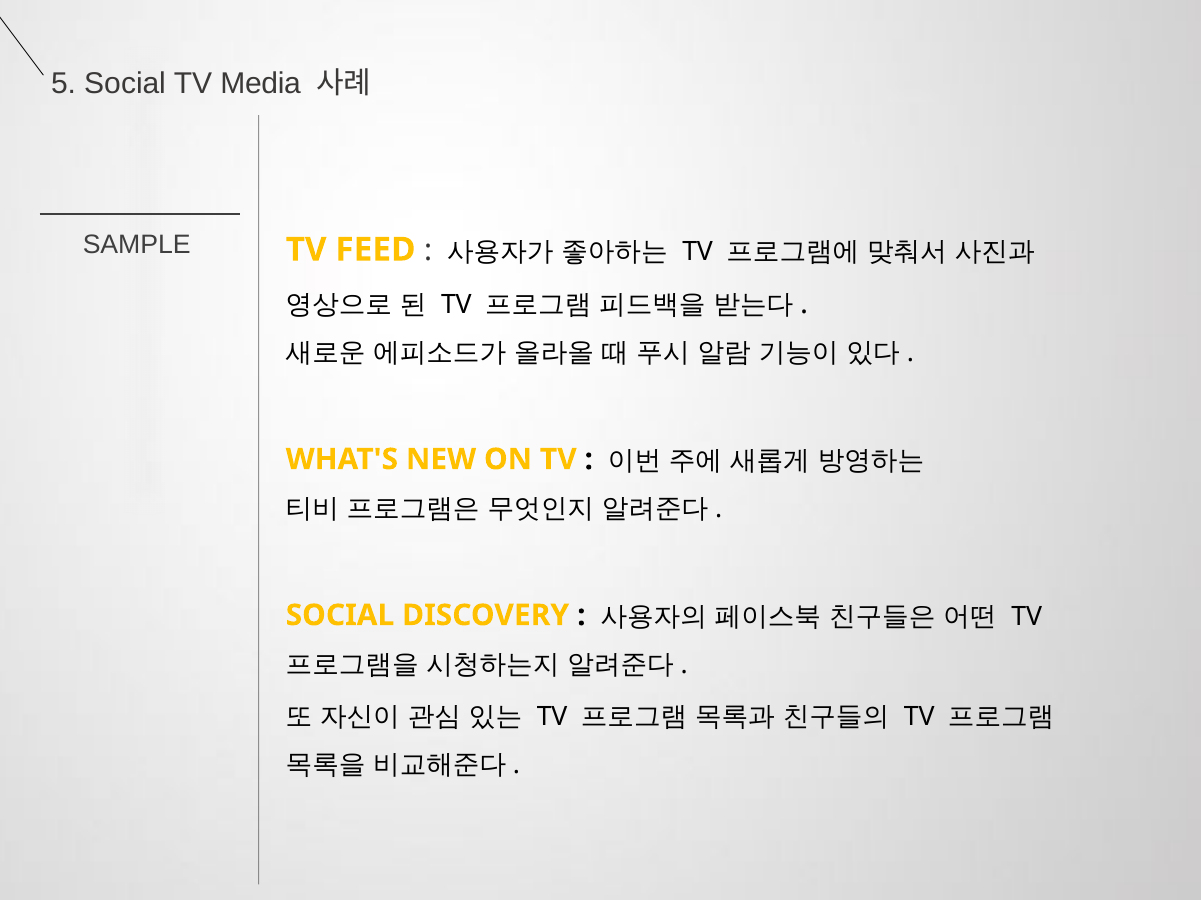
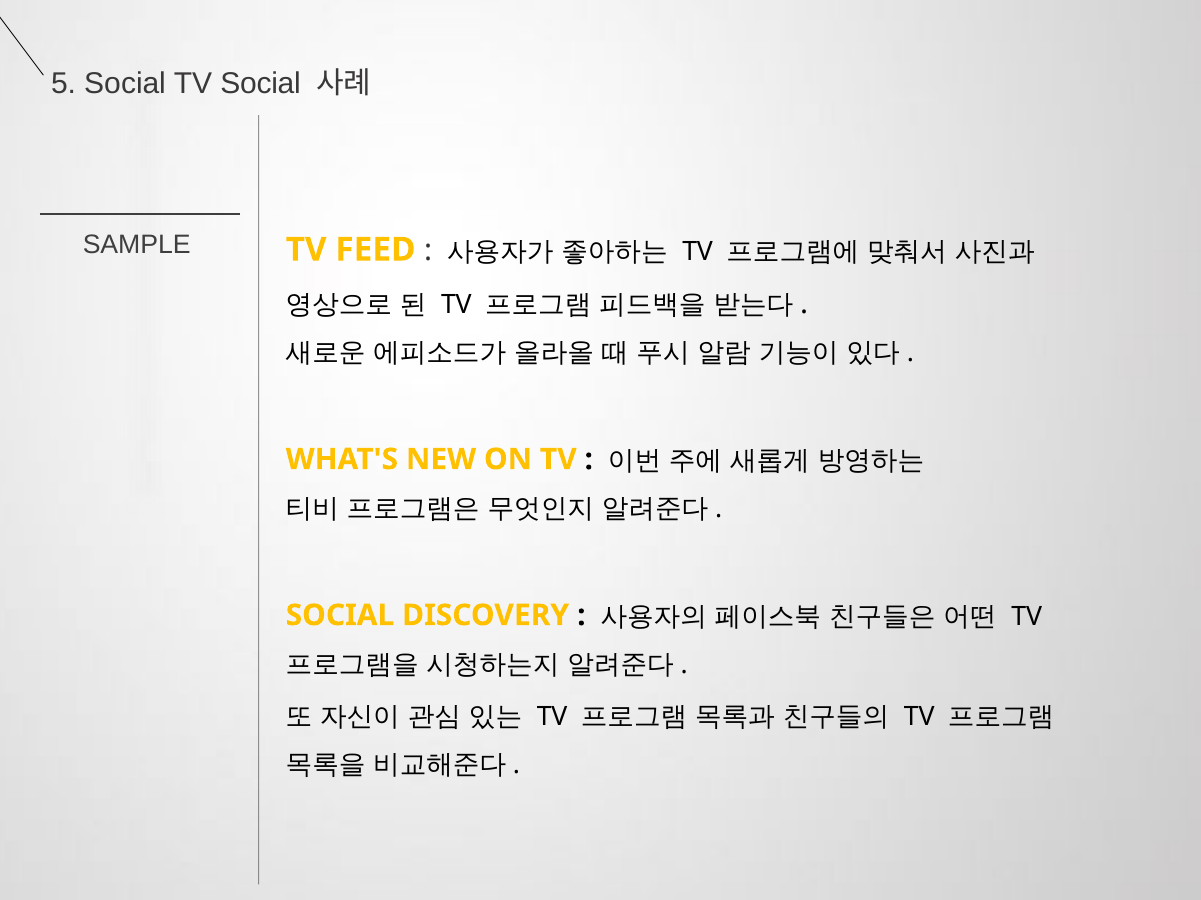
TV Media: Media -> Social (261, 84)
